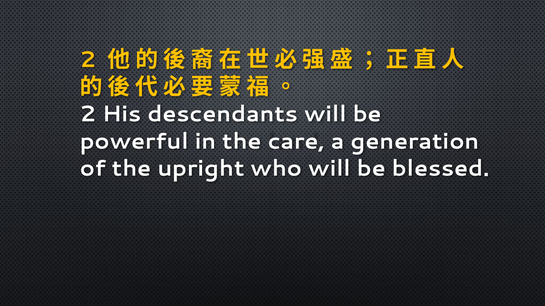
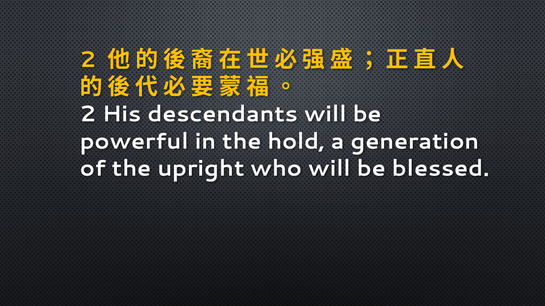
care: care -> hold (296, 142)
